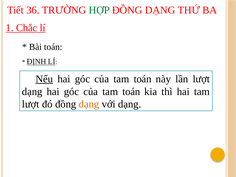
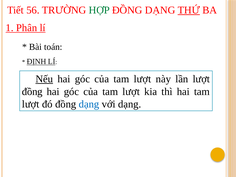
36: 36 -> 56 (33, 10)
THỨ underline: none -> present (189, 10)
Chắc: Chắc -> Phân (27, 28)
toán: toán -> lượt (142, 79)
dạng: dạng -> đồng (32, 92)
toán: toán -> lượt (131, 92)
dạng colour: orange -> blue (89, 104)
